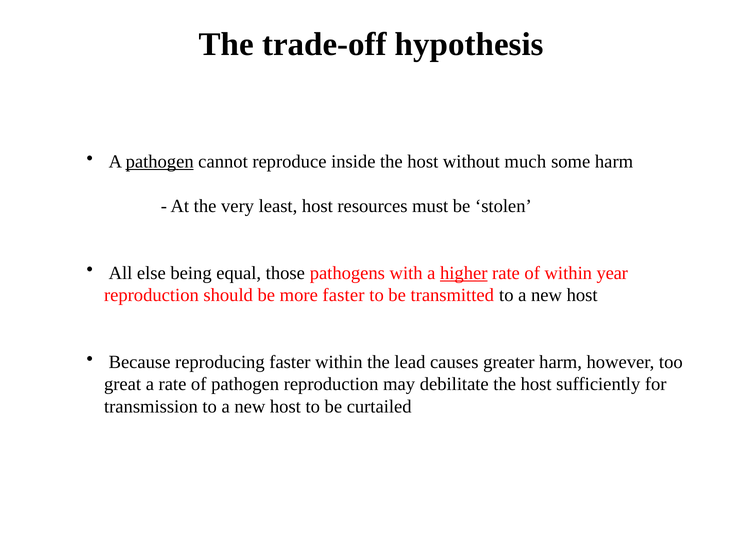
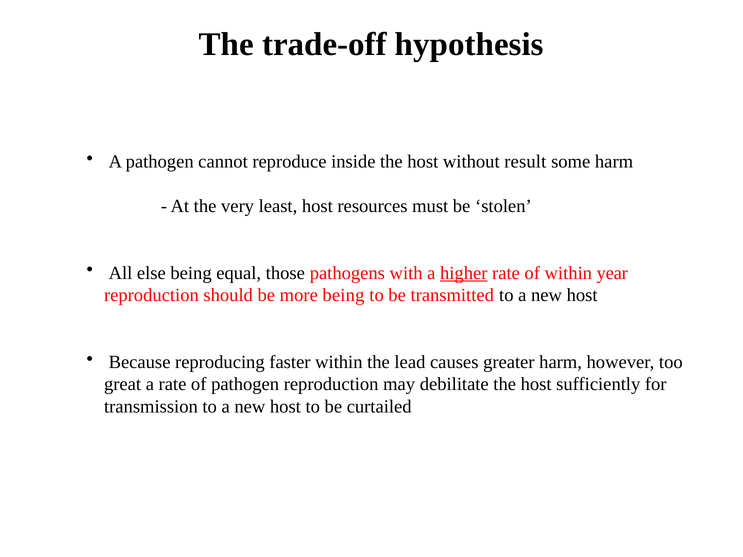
pathogen underline: present -> none (160, 162)
much: much -> result (525, 162)
more faster: faster -> being (343, 295)
